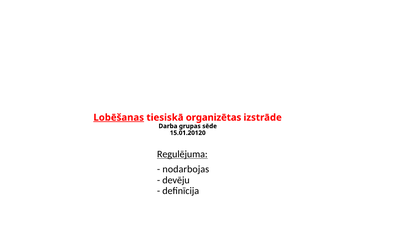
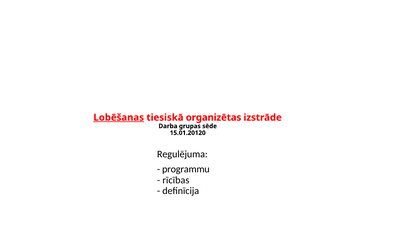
Regulējuma underline: present -> none (182, 154)
nodarbojas: nodarbojas -> programmu (186, 169)
devēju: devēju -> rīcības (176, 180)
